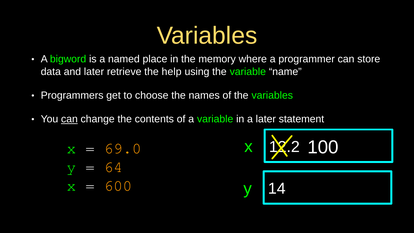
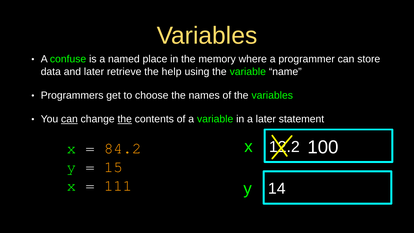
bigword: bigword -> confuse (68, 59)
the underline: none -> present (125, 119)
69.0: 69.0 -> 84.2 (123, 148)
64: 64 -> 15 (113, 167)
600: 600 -> 111 (118, 185)
